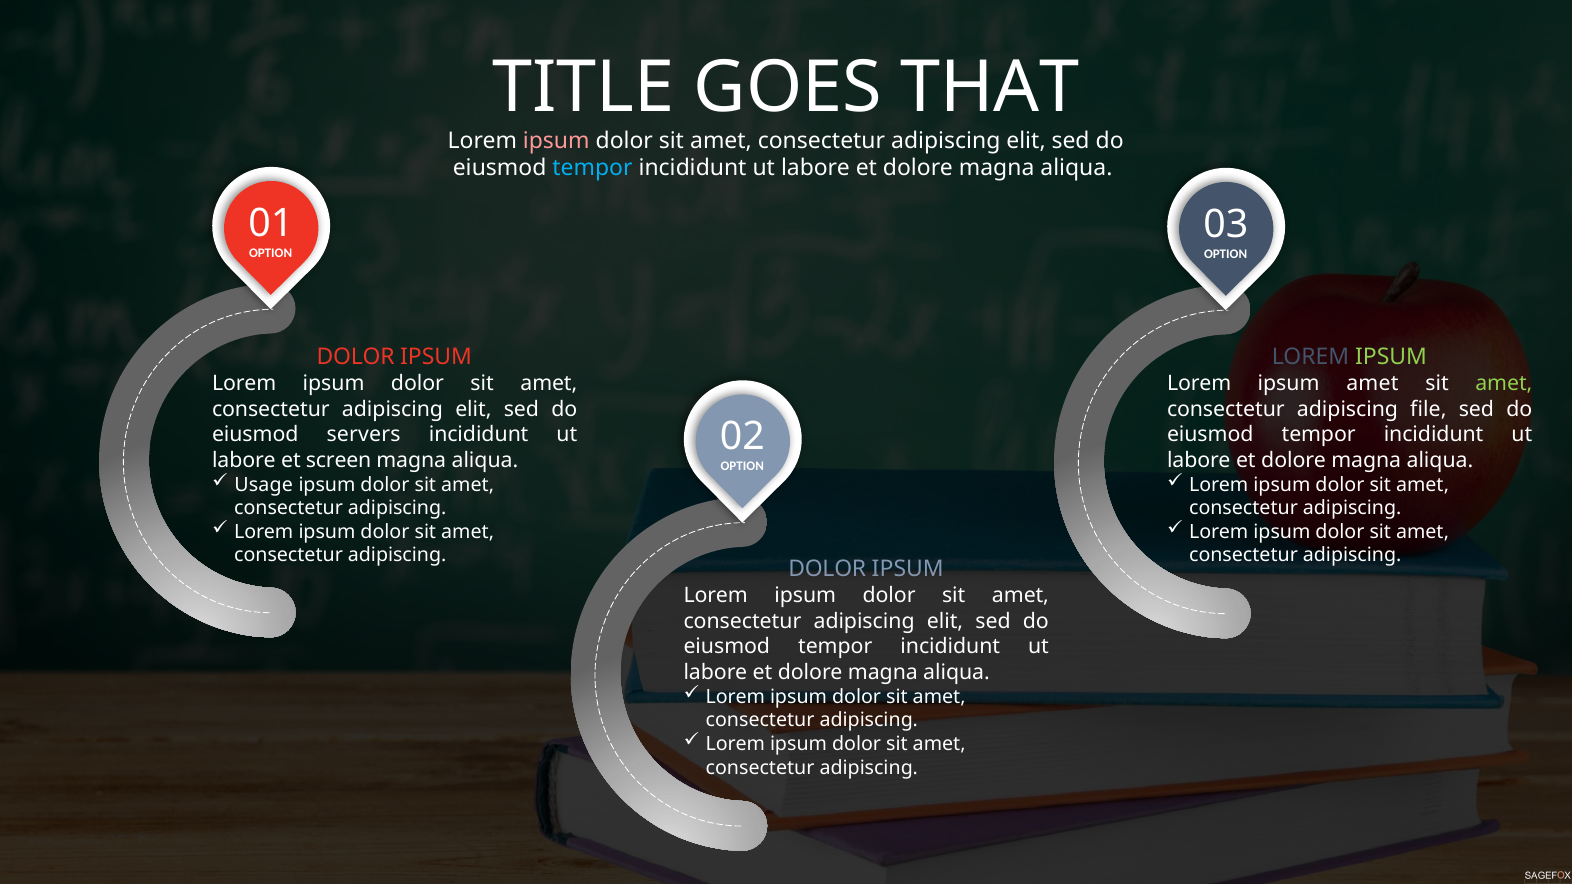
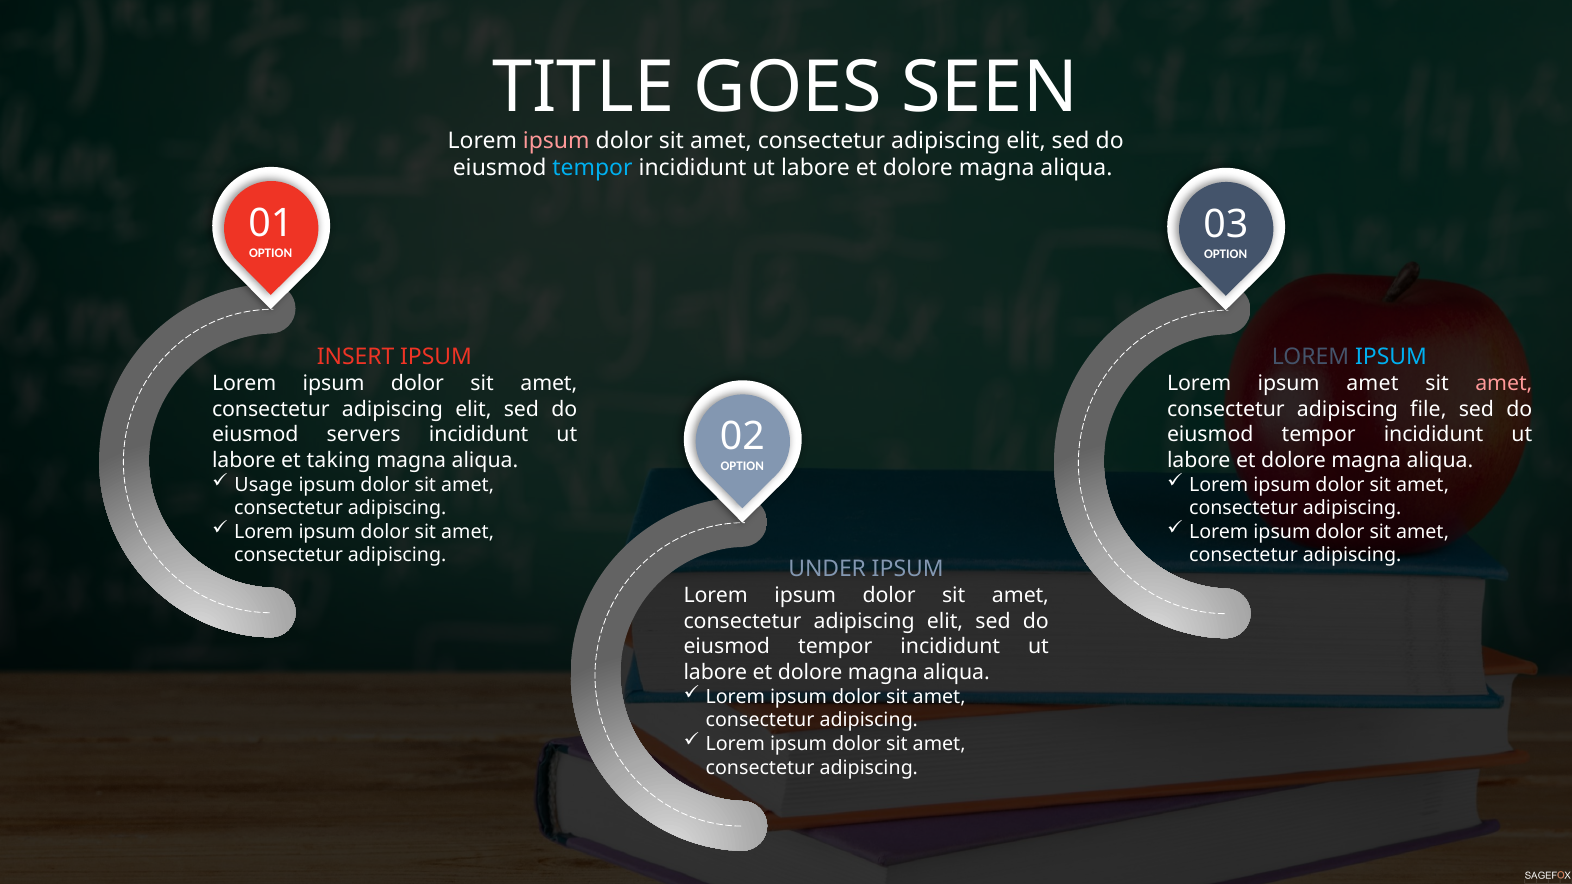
THAT: THAT -> SEEN (989, 87)
DOLOR: DOLOR -> INSERT (356, 357)
IPSUM colour: light green -> light blue (1391, 357)
amet colour: light green -> pink (1504, 384)
screen: screen -> taking (338, 460)
DOLOR: DOLOR -> UNDER (827, 569)
